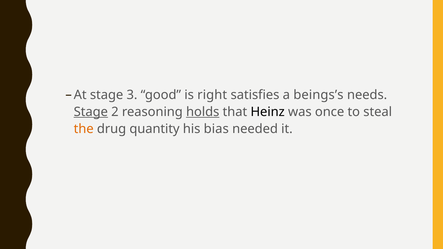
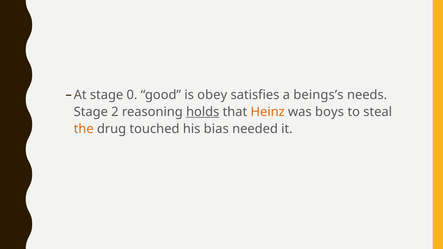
3: 3 -> 0 (132, 95)
right: right -> obey (212, 95)
Stage underline: present -> none (91, 112)
Heinz colour: black -> orange (268, 112)
once: once -> boys (330, 112)
quantity: quantity -> touched (154, 129)
